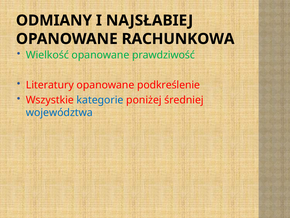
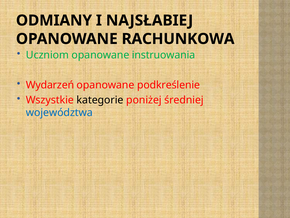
Wielkość: Wielkość -> Uczniom (47, 55)
prawdziwość: prawdziwość -> instruowania (164, 55)
Literatury: Literatury -> Wydarzeń (50, 85)
kategorie colour: blue -> black (100, 100)
